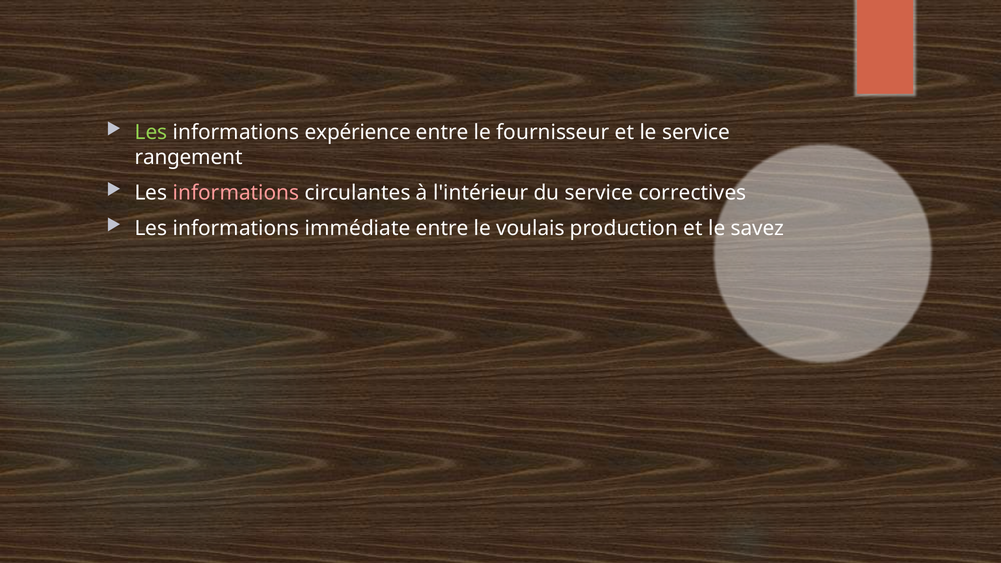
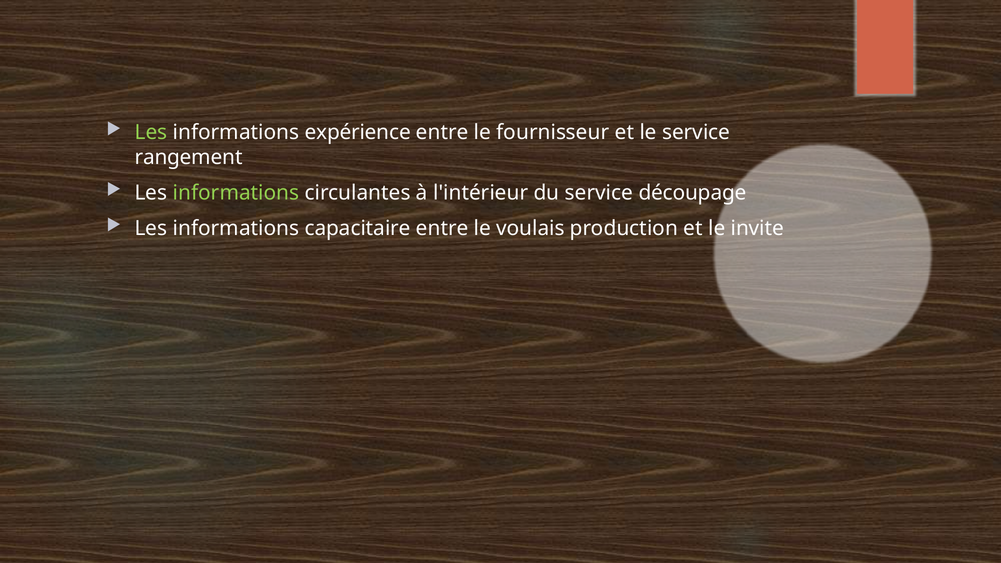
informations colour: pink -> light green (236, 193)
correctives: correctives -> découpage (693, 193)
immédiate: immédiate -> capacitaire (358, 228)
savez: savez -> invite (757, 228)
